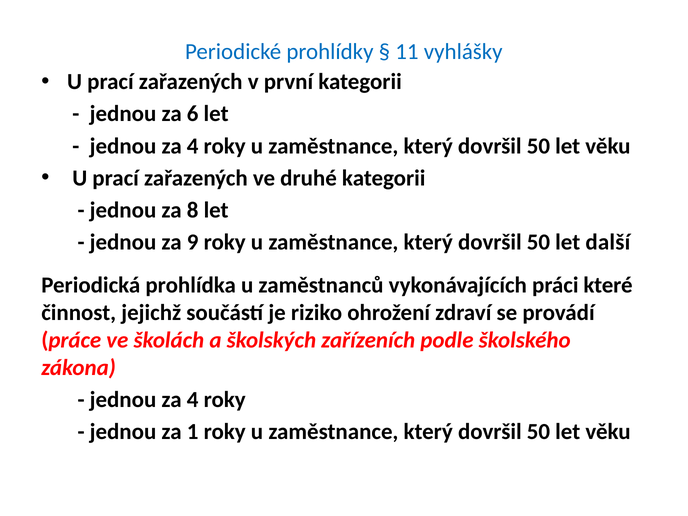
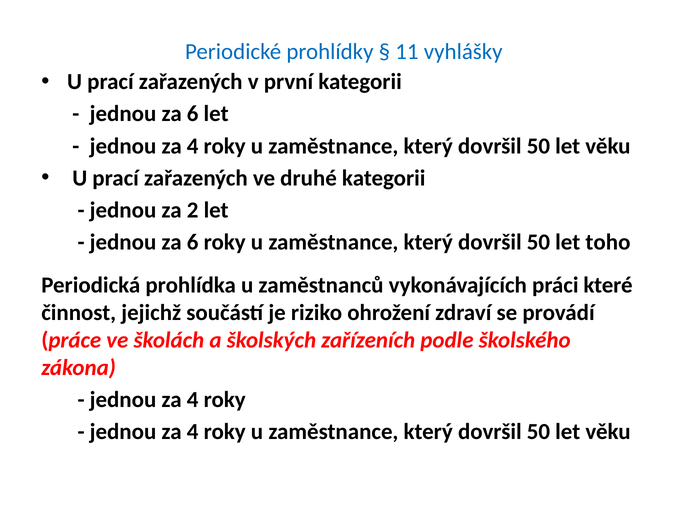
8: 8 -> 2 (193, 210)
9: 9 -> 6 (193, 242)
další: další -> toho (608, 242)
1: 1 -> 4 (193, 432)
